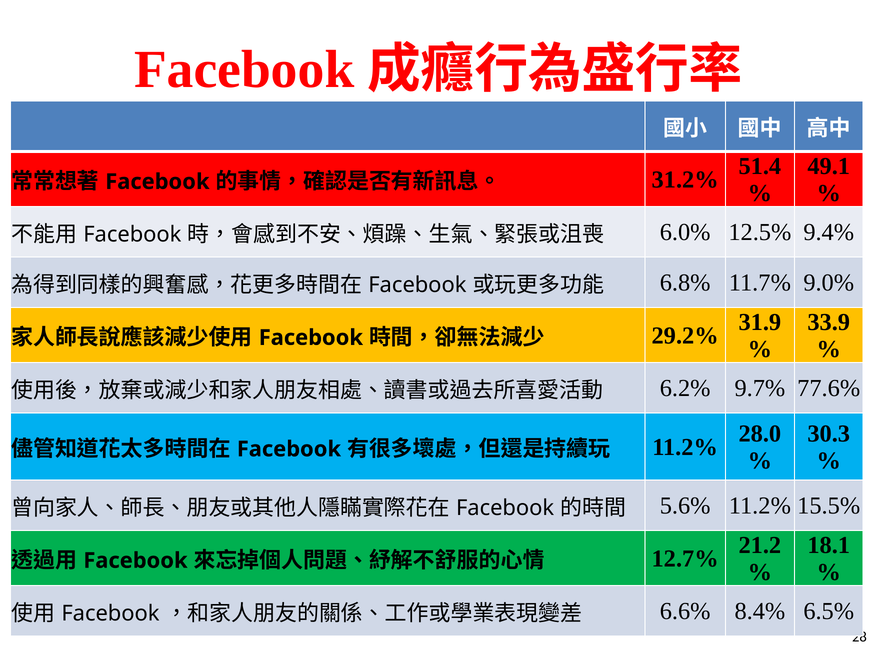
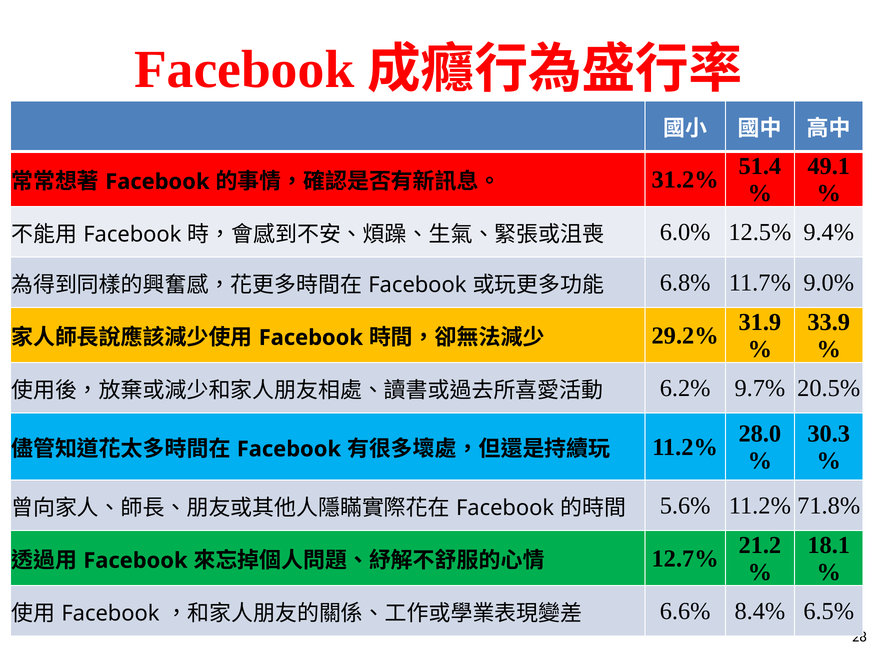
77.6%: 77.6% -> 20.5% (829, 388)
15.5%: 15.5% -> 71.8% (829, 506)
